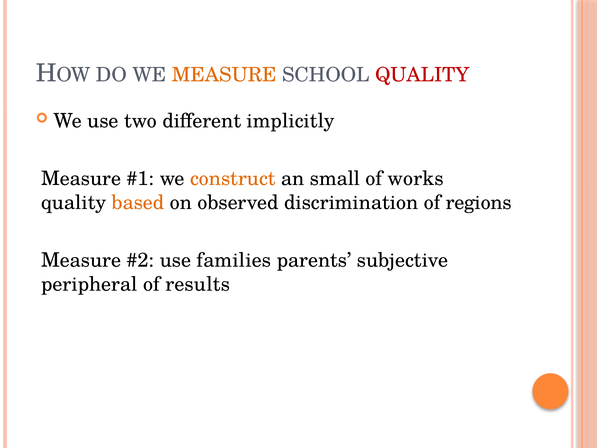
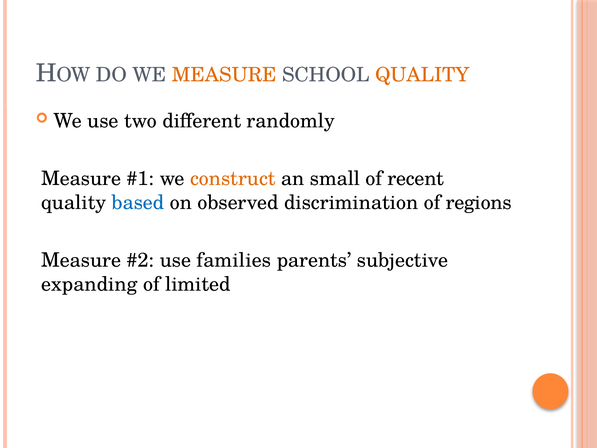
QUALITY colour: red -> orange (422, 75)
implicitly: implicitly -> randomly (291, 121)
works: works -> recent (416, 178)
based colour: orange -> blue (138, 202)
peripheral: peripheral -> expanding (89, 284)
results: results -> limited (198, 284)
